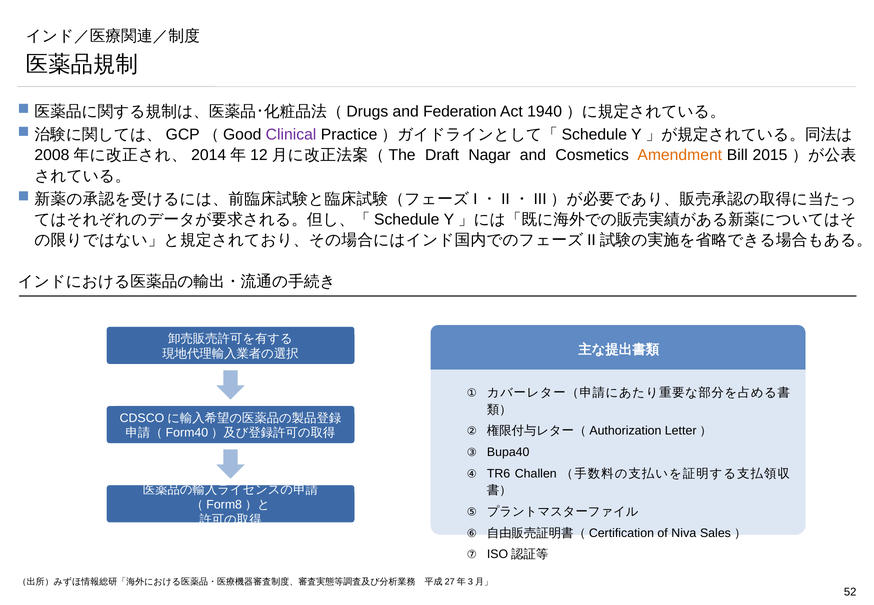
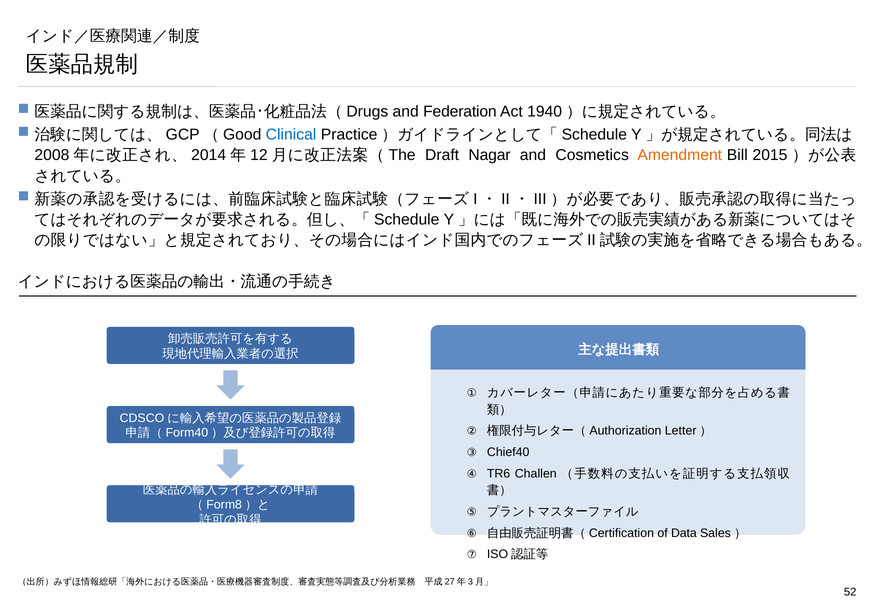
Clinical colour: purple -> blue (291, 135)
Bupa40: Bupa40 -> Chief40 (508, 452)
Niva: Niva -> Data (684, 533)
